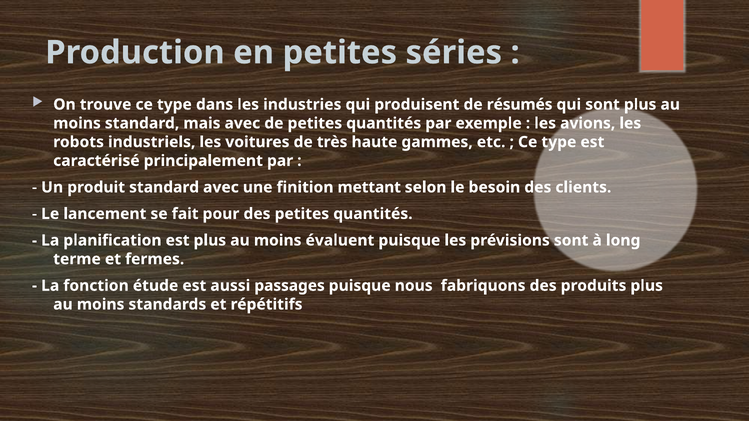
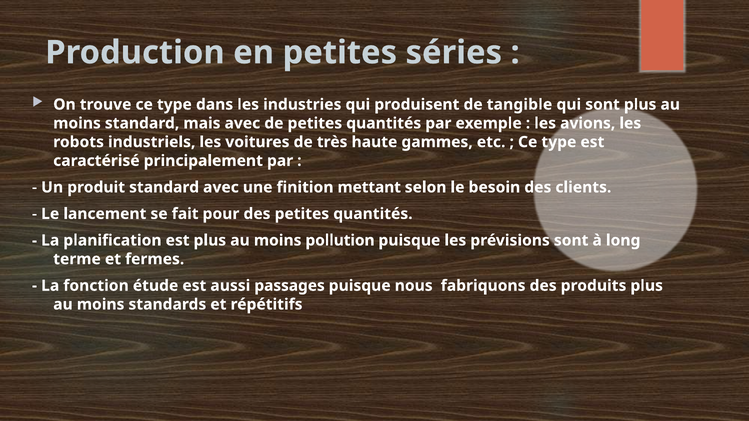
résumés: résumés -> tangible (519, 105)
évaluent: évaluent -> pollution (340, 241)
